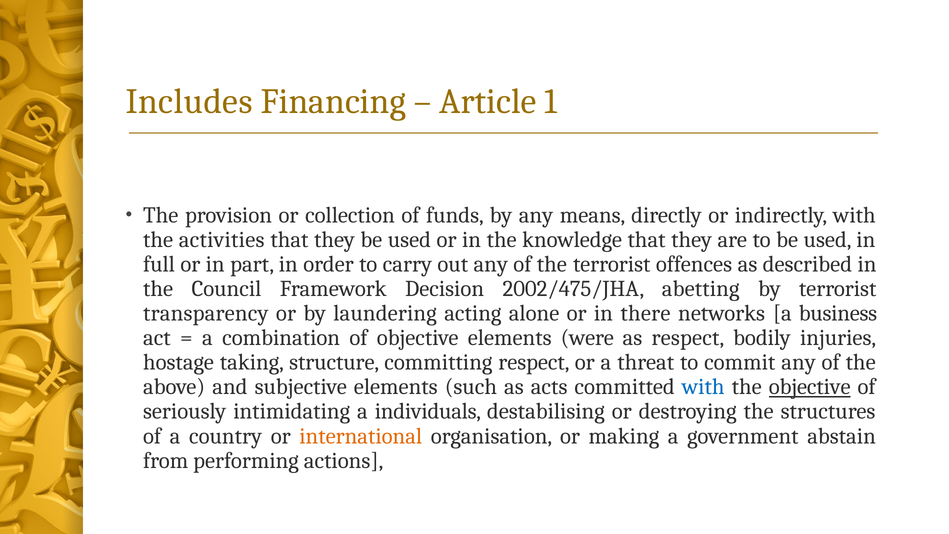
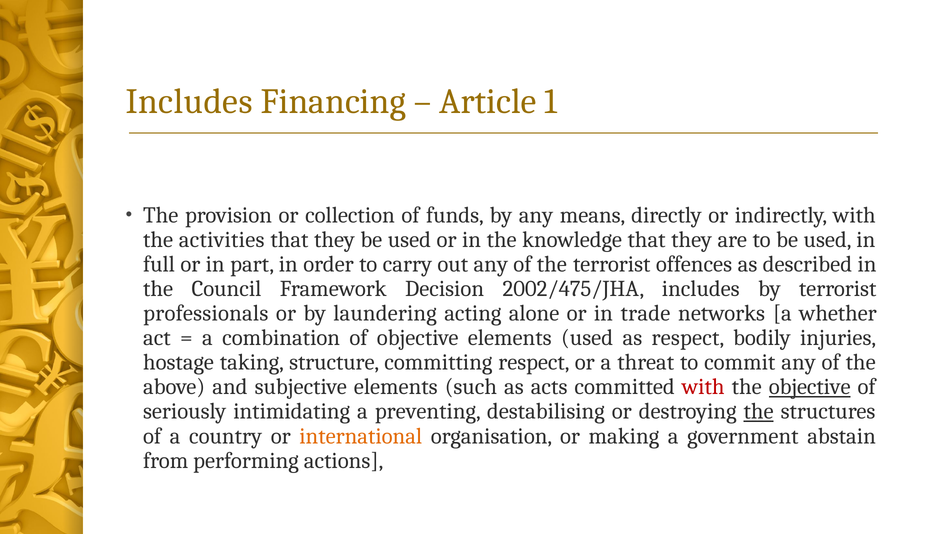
2002/475/JHA abetting: abetting -> includes (701, 289)
transparency: transparency -> professionals (206, 313)
there: there -> trade (645, 313)
business: business -> whether (838, 313)
elements were: were -> used (587, 338)
with colour: blue -> red (703, 387)
individuals: individuals -> preventing (428, 411)
the underline: none -> present (759, 411)
